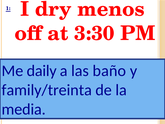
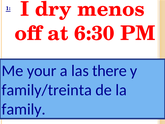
3:30: 3:30 -> 6:30 (94, 33)
daily: daily -> your (42, 71)
baño: baño -> there (109, 71)
media: media -> family (24, 109)
